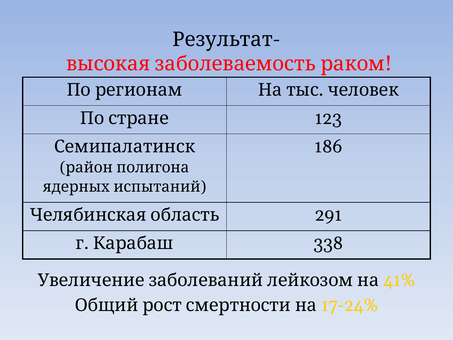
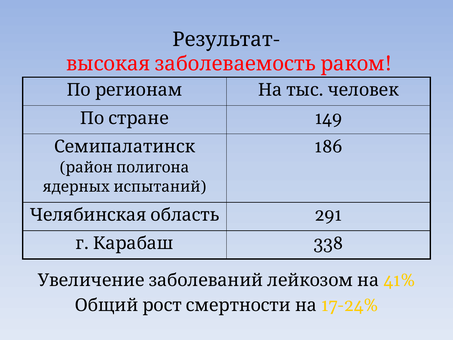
123: 123 -> 149 (328, 118)
